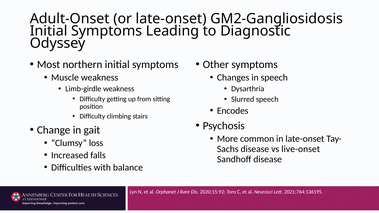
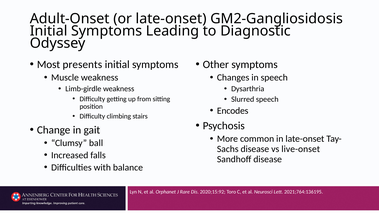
northern: northern -> presents (82, 65)
loss: loss -> ball (96, 143)
